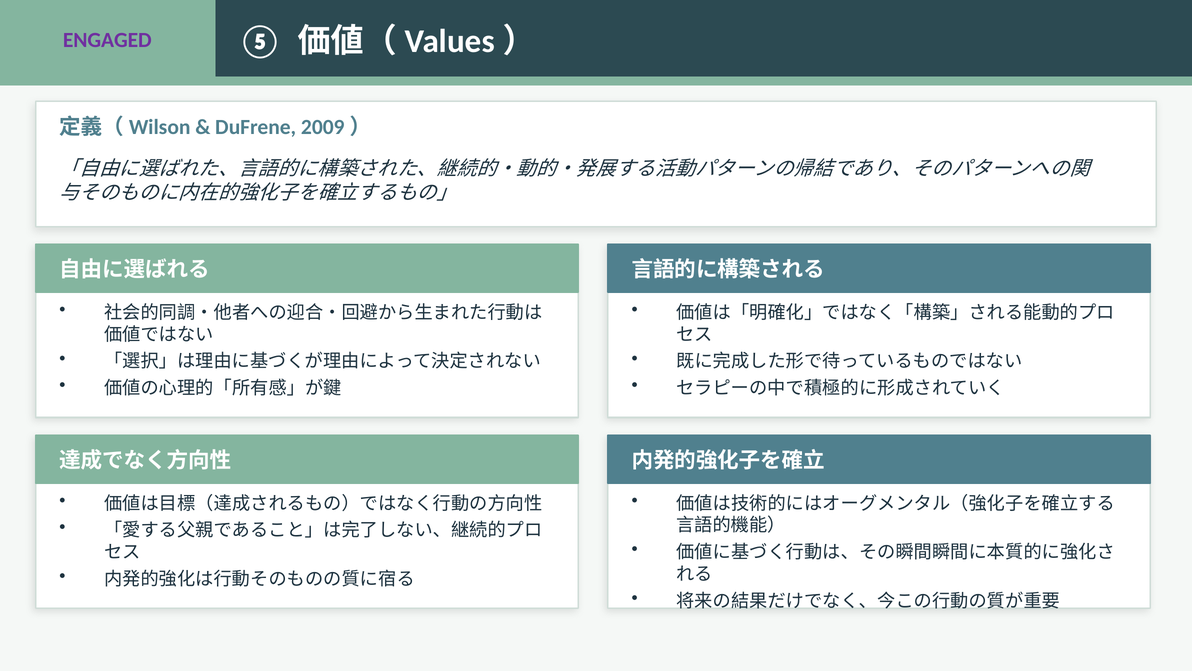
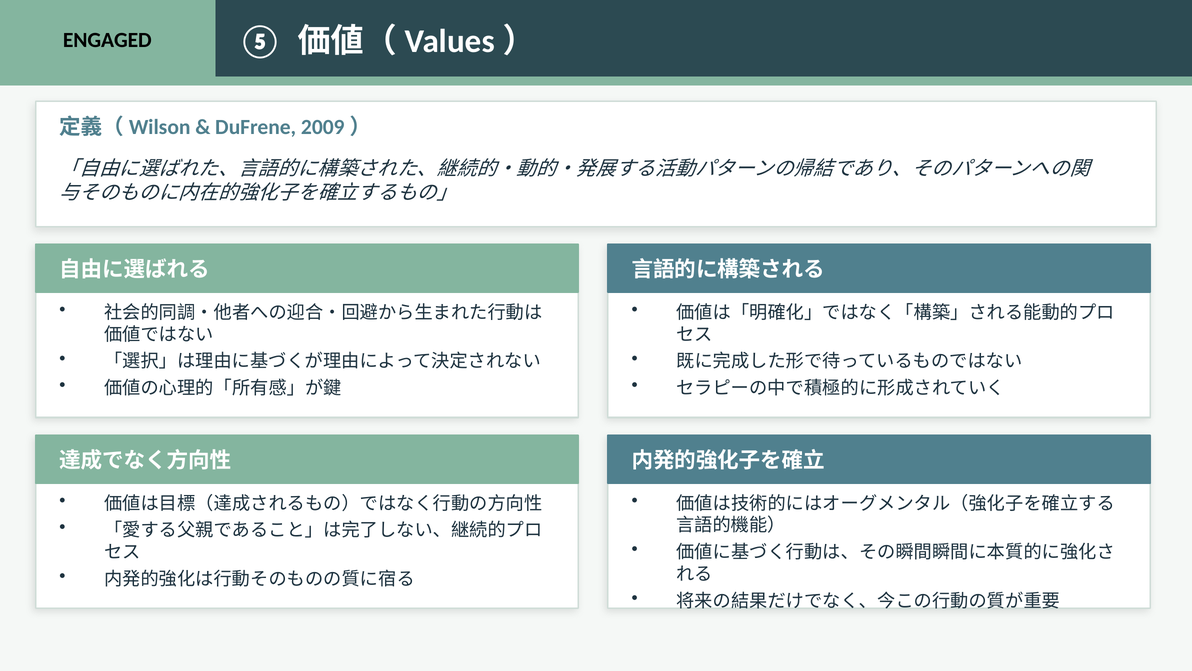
ENGAGED colour: purple -> black (107, 40)
